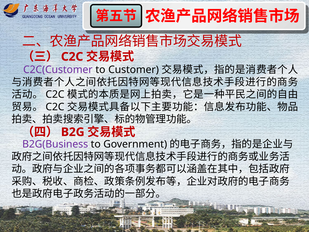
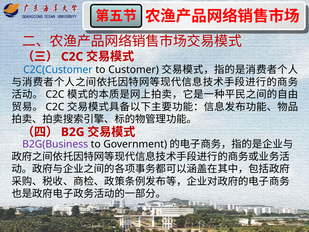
C2C(Customer colour: purple -> blue (58, 70)
